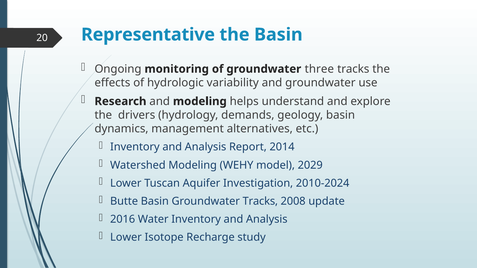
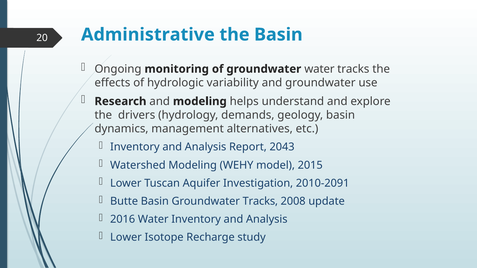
Representative: Representative -> Administrative (148, 35)
groundwater three: three -> water (319, 69)
2014: 2014 -> 2043 (282, 147)
2029: 2029 -> 2015 (310, 165)
2010-2024: 2010-2024 -> 2010-2091 (323, 183)
